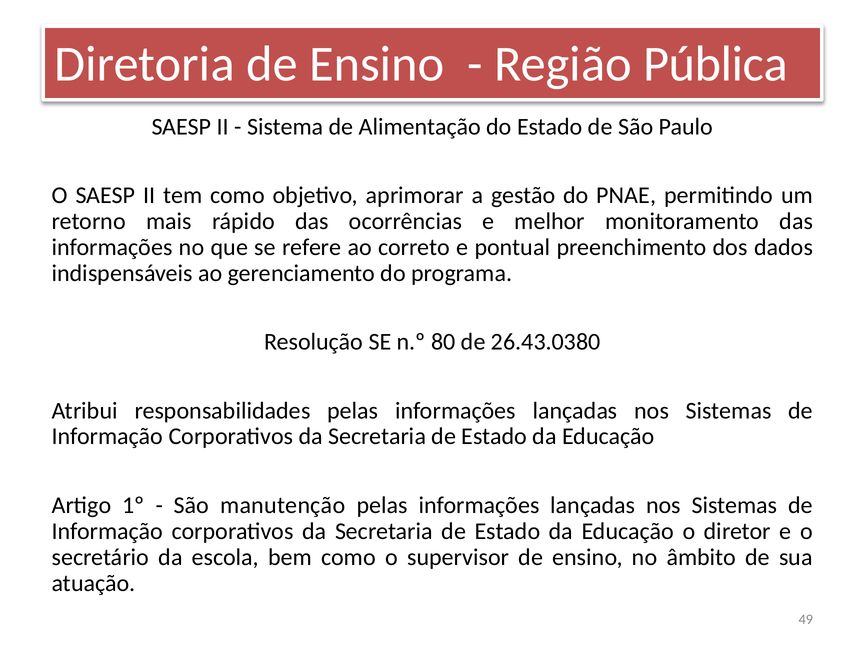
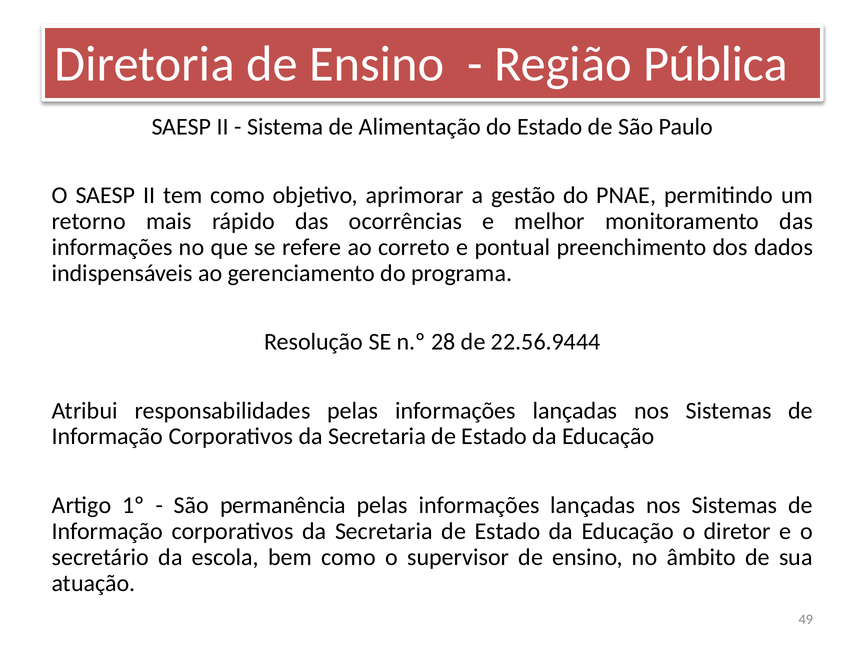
80: 80 -> 28 (443, 342)
26.43.0380: 26.43.0380 -> 22.56.9444 (546, 342)
manutenção: manutenção -> permanência (283, 505)
